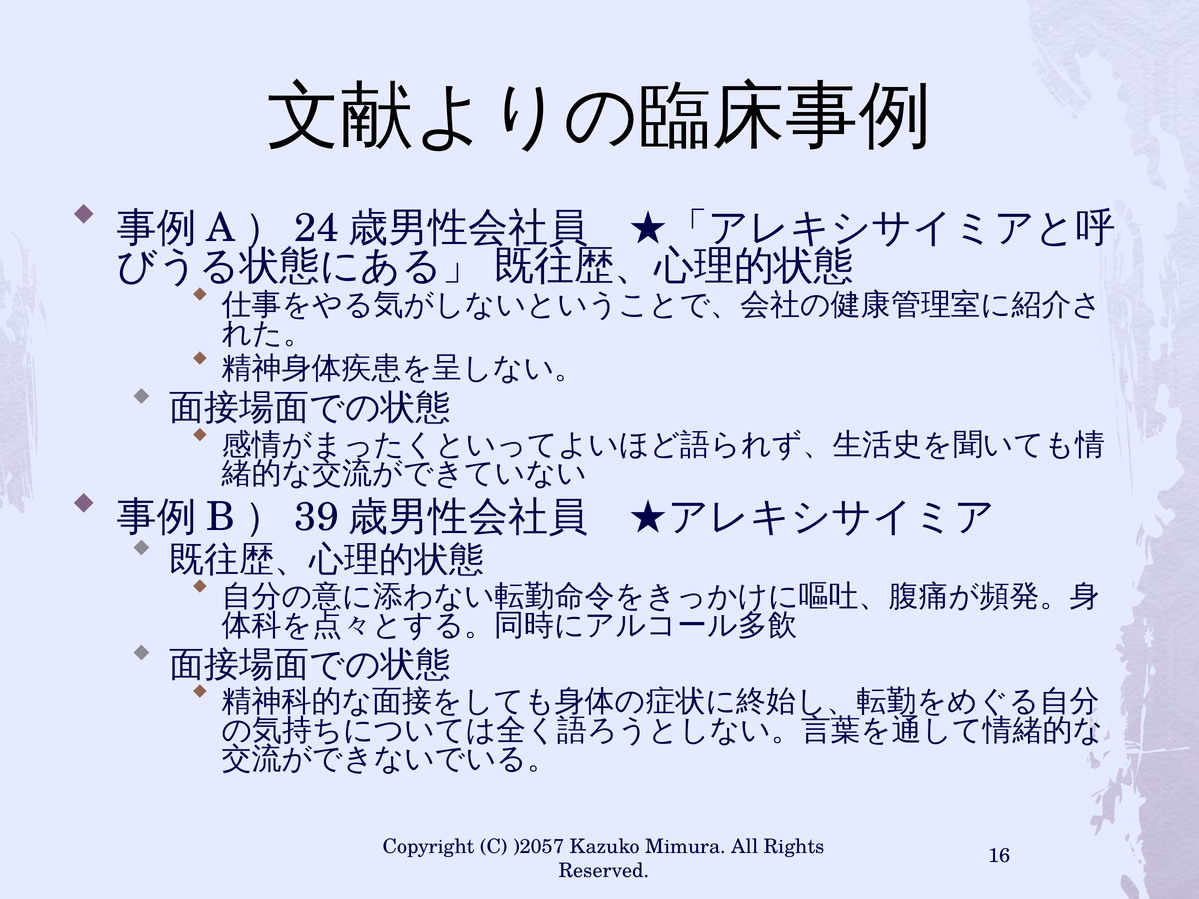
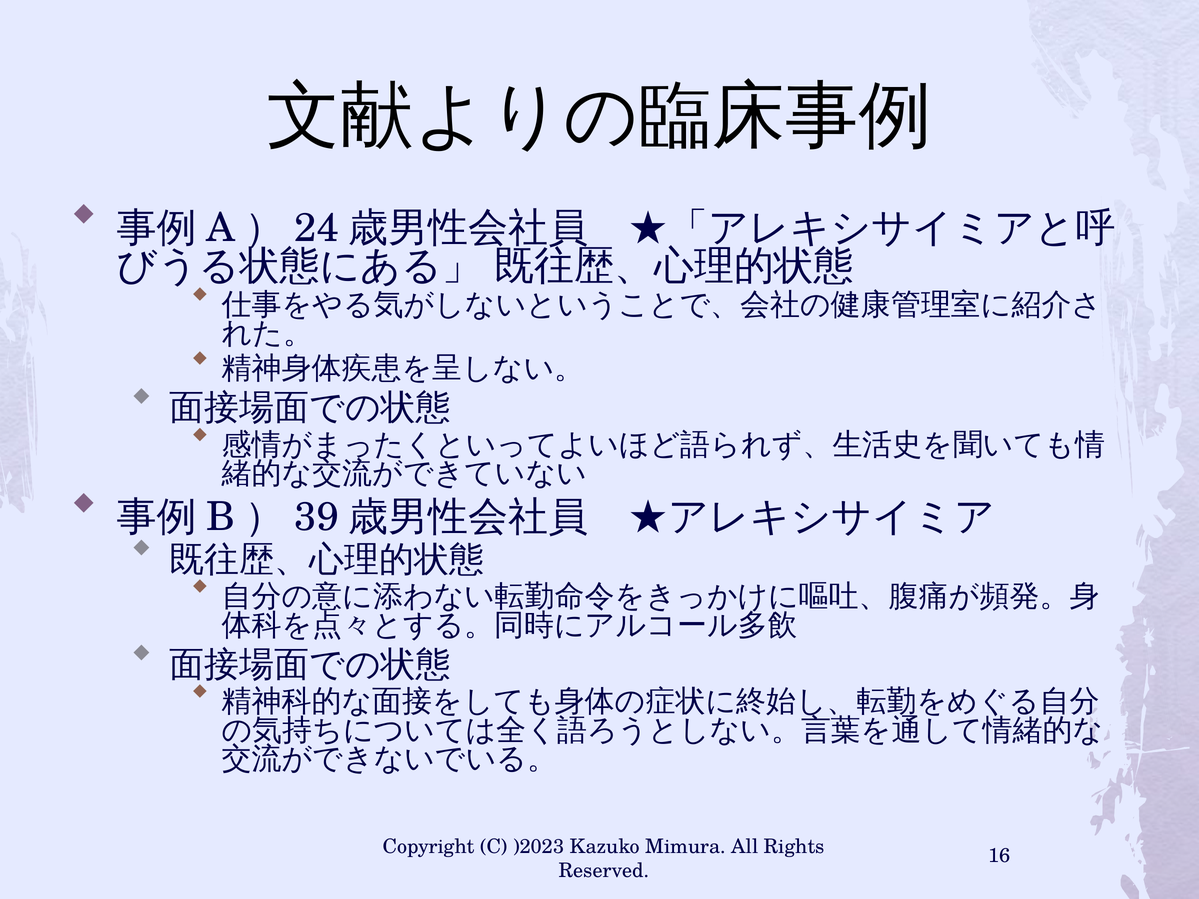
)2057: )2057 -> )2023 (539, 847)
